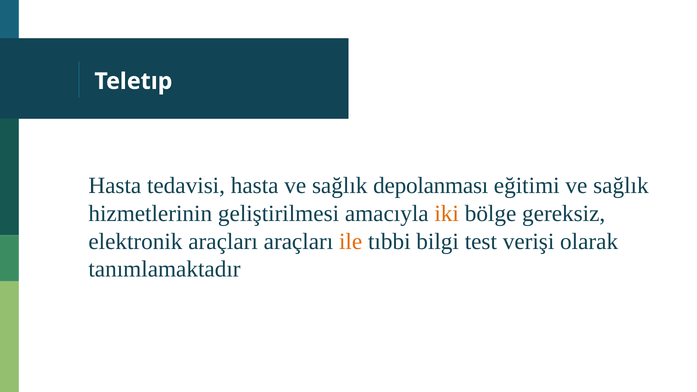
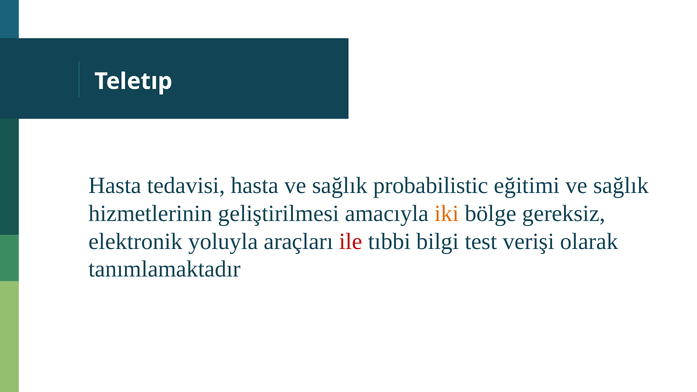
depolanması: depolanması -> probabilistic (431, 186)
elektronik araçları: araçları -> yoluyla (223, 241)
ile colour: orange -> red (351, 241)
